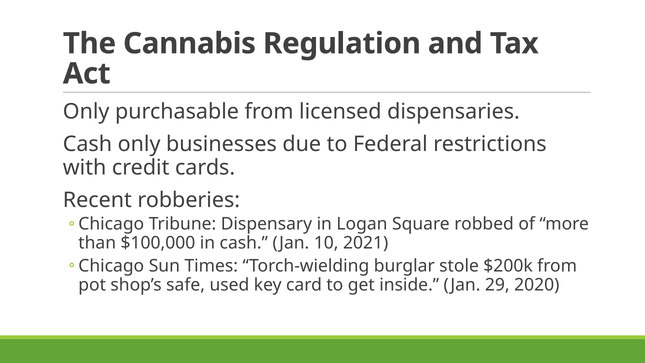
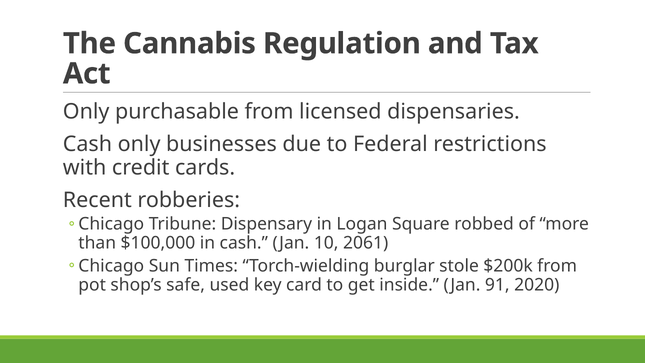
2021: 2021 -> 2061 (366, 243)
29: 29 -> 91 (497, 285)
